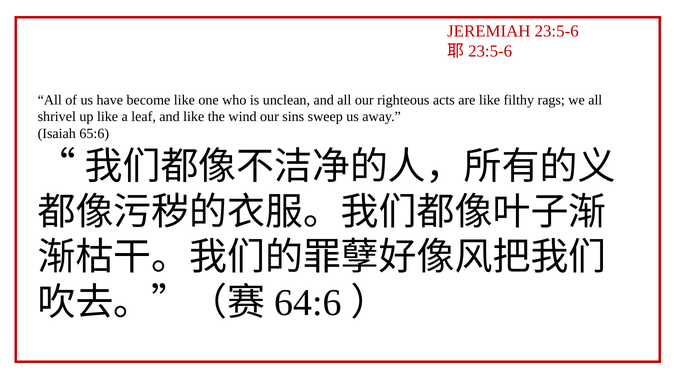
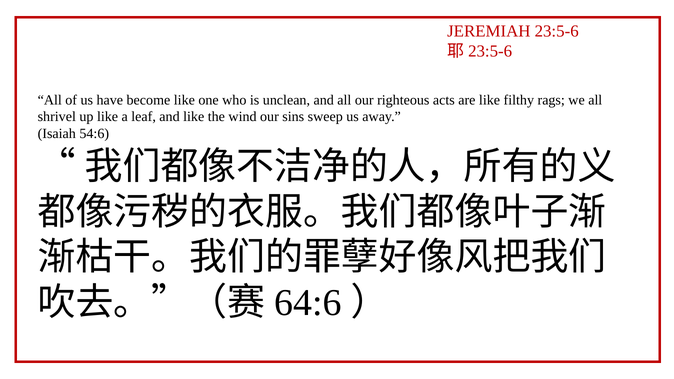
65:6: 65:6 -> 54:6 (94, 134)
